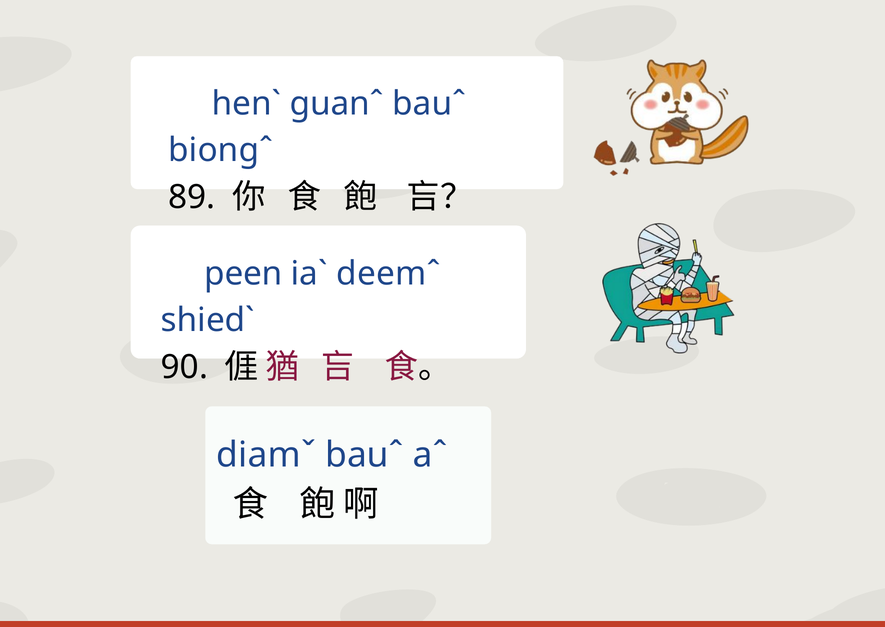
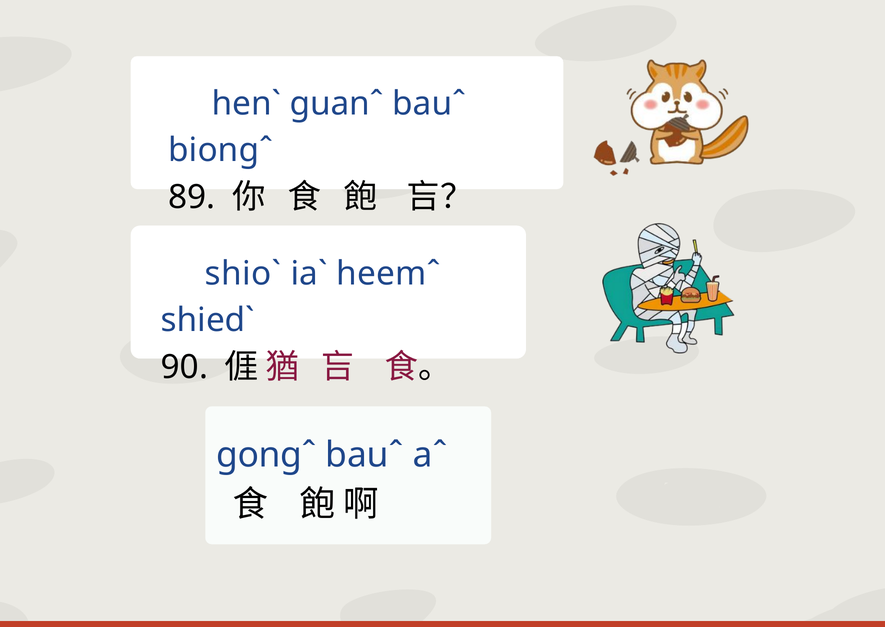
peen: peen -> shioˋ (243, 274)
deemˆ: deemˆ -> heemˆ (389, 274)
diamˇ: diamˇ -> gongˆ (266, 455)
